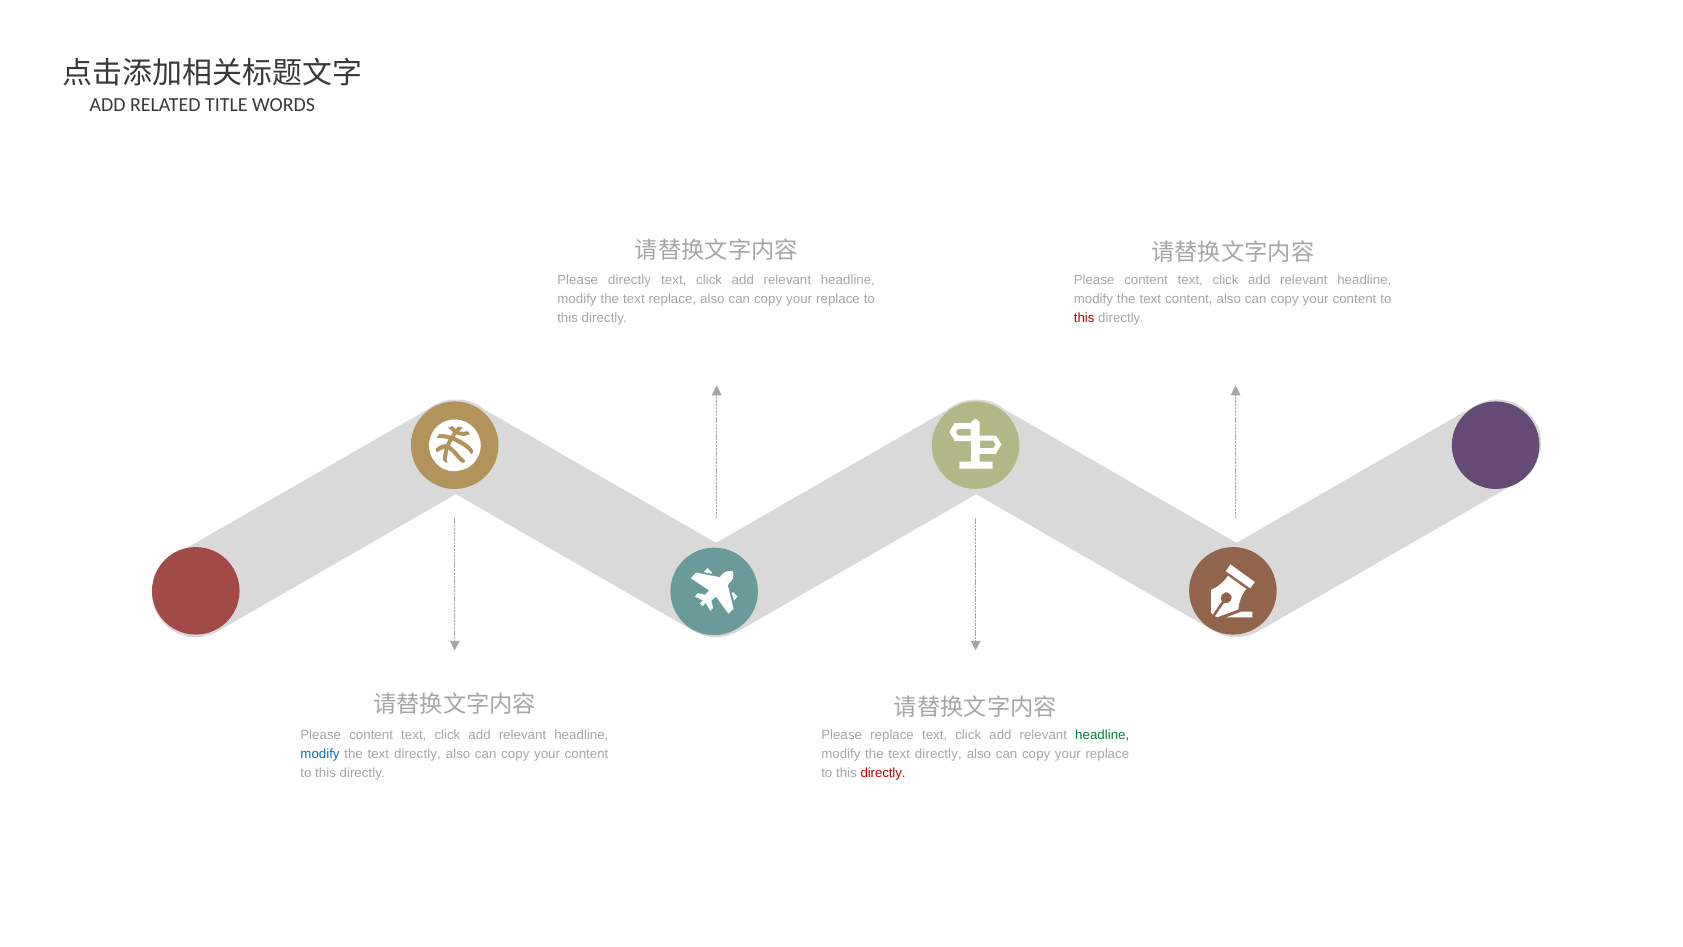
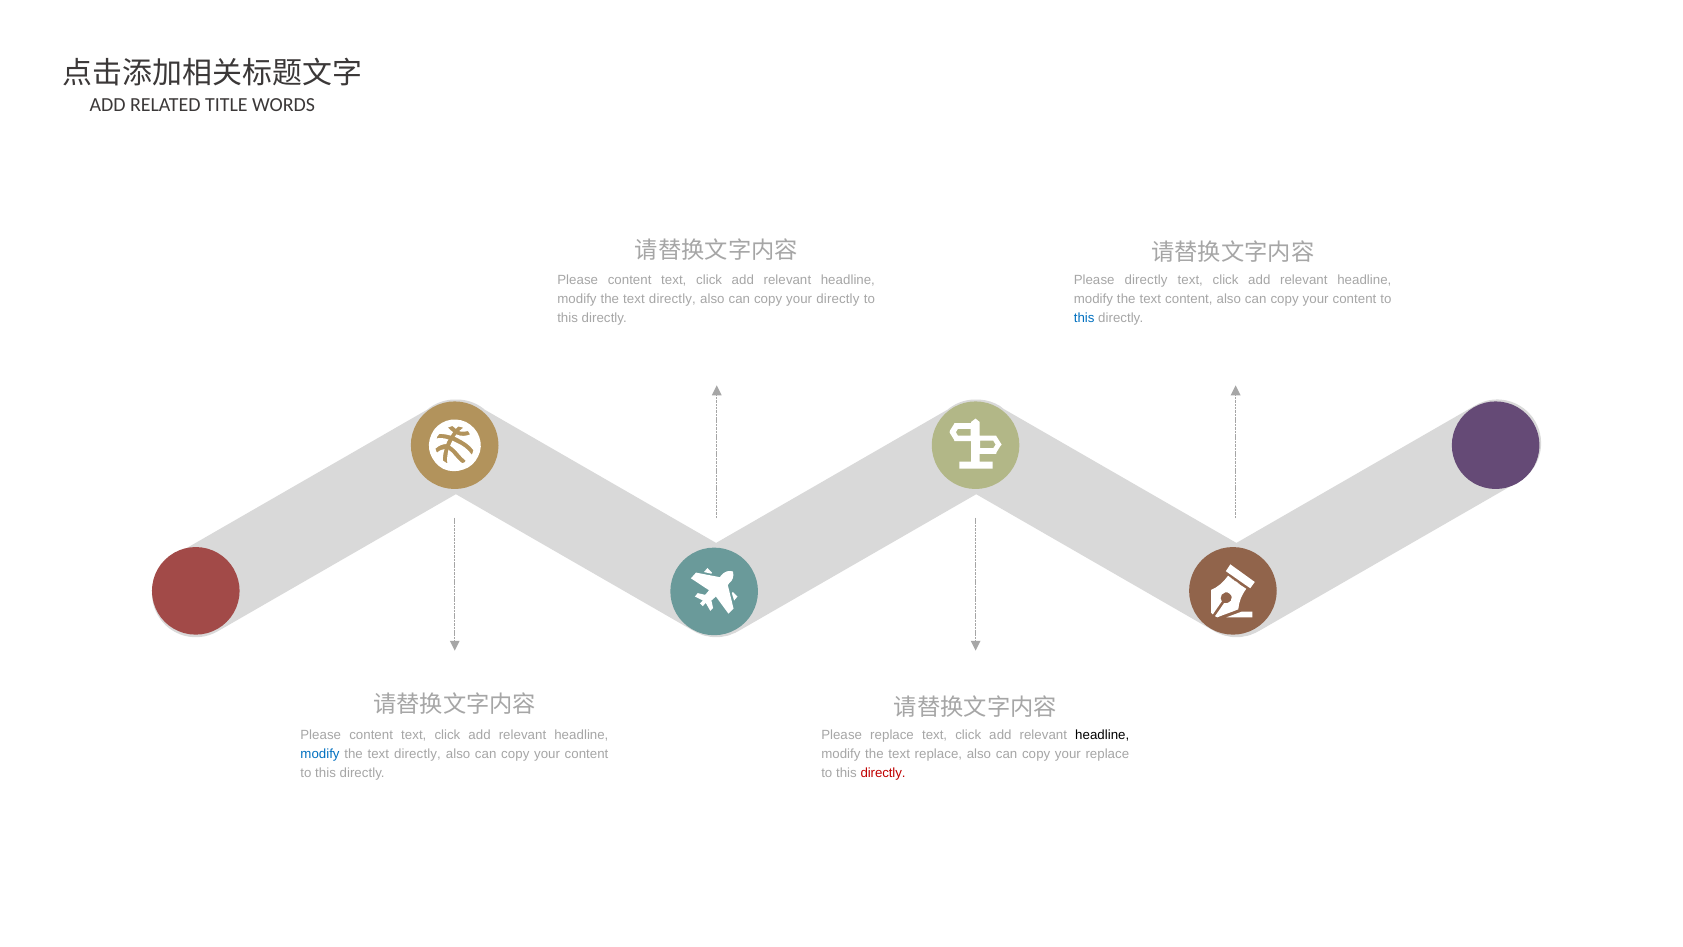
directly: directly -> content (630, 280)
content: content -> directly (1146, 280)
replace: replace -> directly (672, 299)
replace: replace -> directly (838, 299)
this colour: red -> blue (1084, 318)
headline colour: green -> black (1102, 735)
directly: directly -> replace (938, 754)
